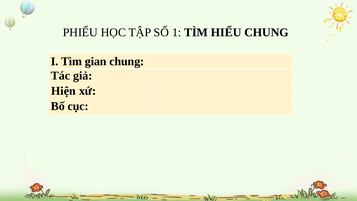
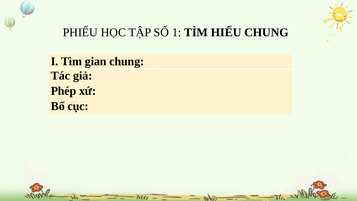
Hiện: Hiện -> Phép (64, 91)
